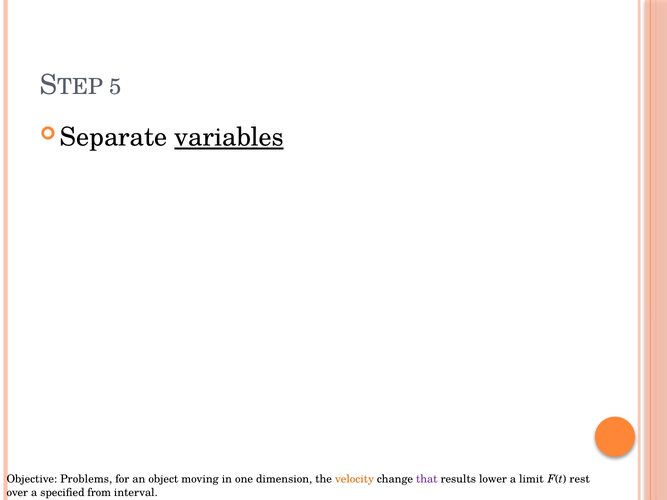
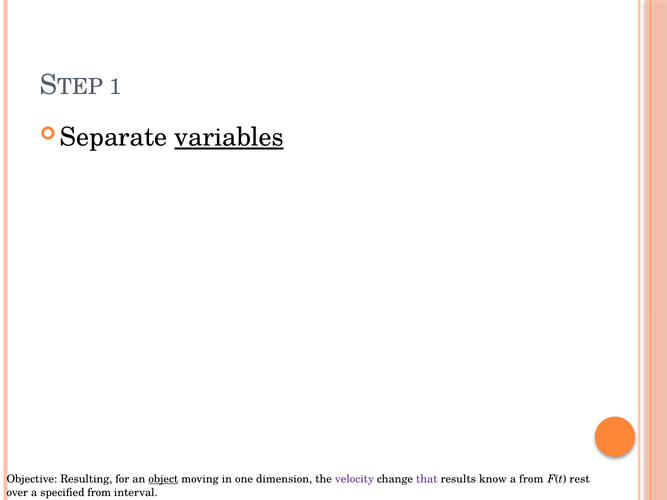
5: 5 -> 1 (115, 87)
Problems: Problems -> Resulting (86, 479)
object underline: none -> present (163, 479)
velocity colour: orange -> purple (354, 479)
lower: lower -> know (493, 479)
a limit: limit -> from (531, 479)
